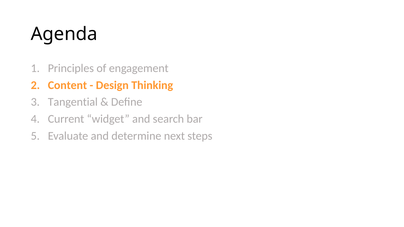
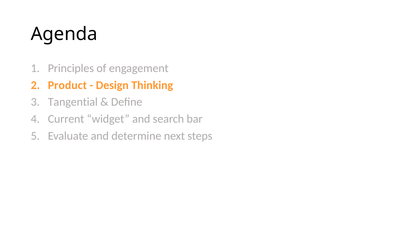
Content: Content -> Product (67, 85)
